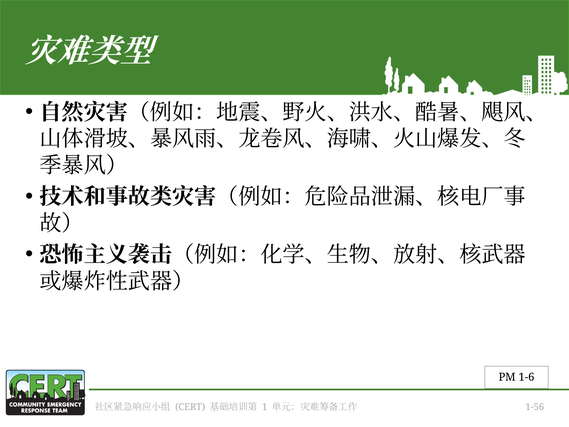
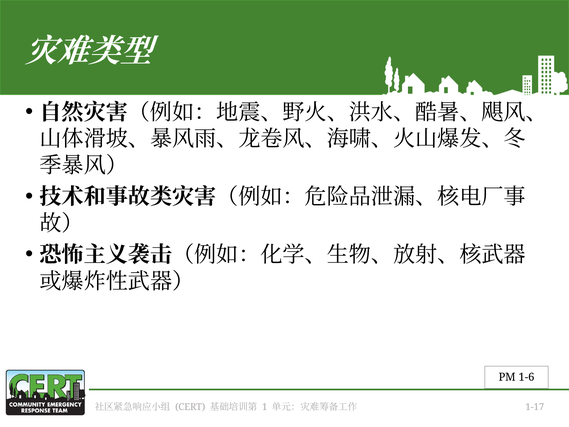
1-56: 1-56 -> 1-17 (535, 407)
